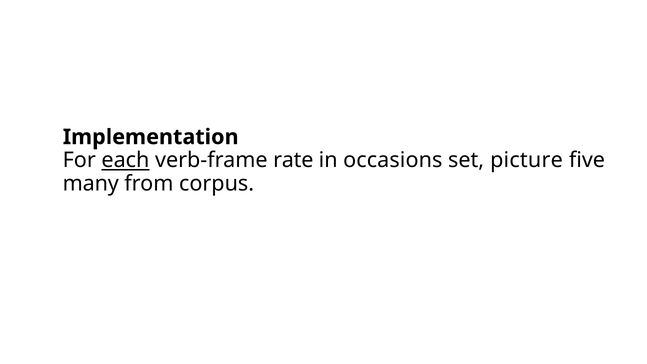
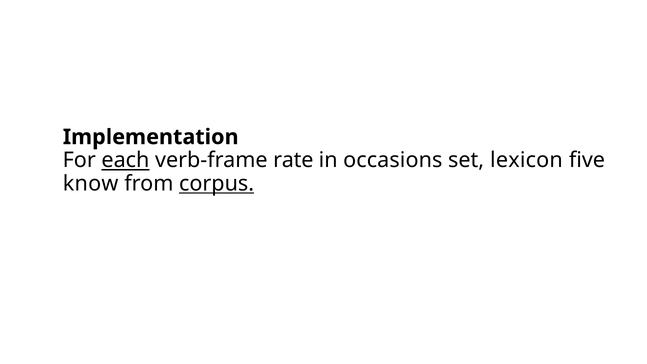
picture: picture -> lexicon (526, 160)
many: many -> know (91, 184)
corpus underline: none -> present (217, 184)
